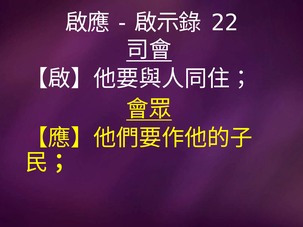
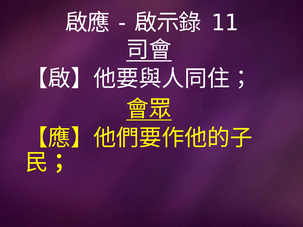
22: 22 -> 11 (225, 23)
